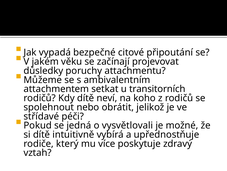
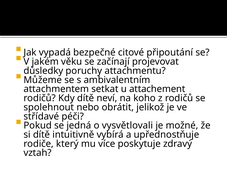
transitorních: transitorních -> attachement (157, 89)
